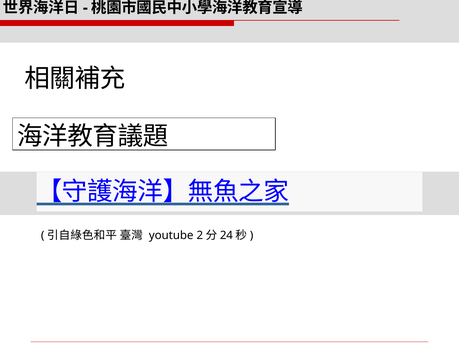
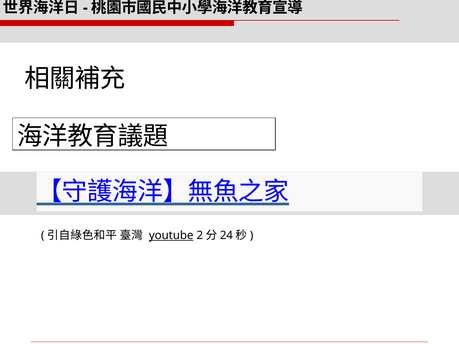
youtube underline: none -> present (171, 236)
